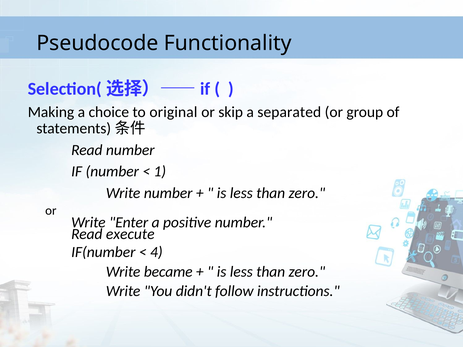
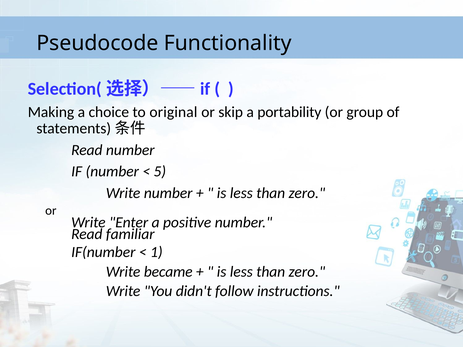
separated: separated -> portability (289, 112)
1: 1 -> 5 (160, 172)
execute: execute -> familiar (130, 234)
4: 4 -> 1 (156, 252)
